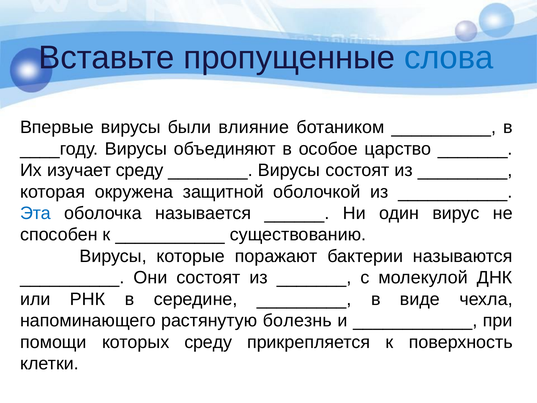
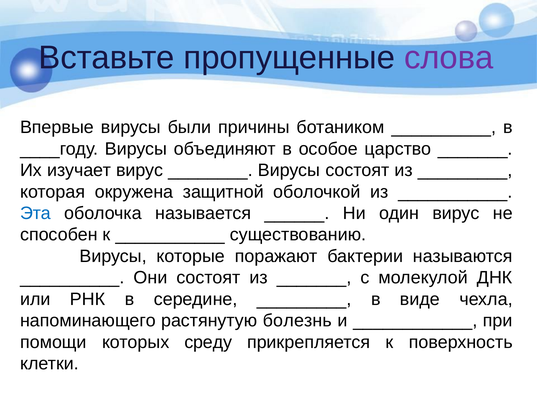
слова colour: blue -> purple (449, 58)
влияние: влияние -> причины (254, 127)
изучает среду: среду -> вирус (140, 170)
